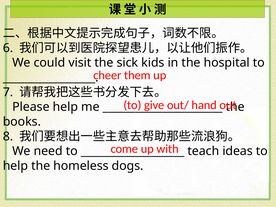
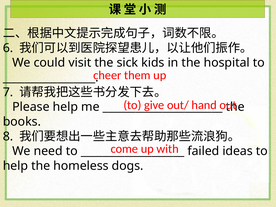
teach: teach -> failed (203, 151)
